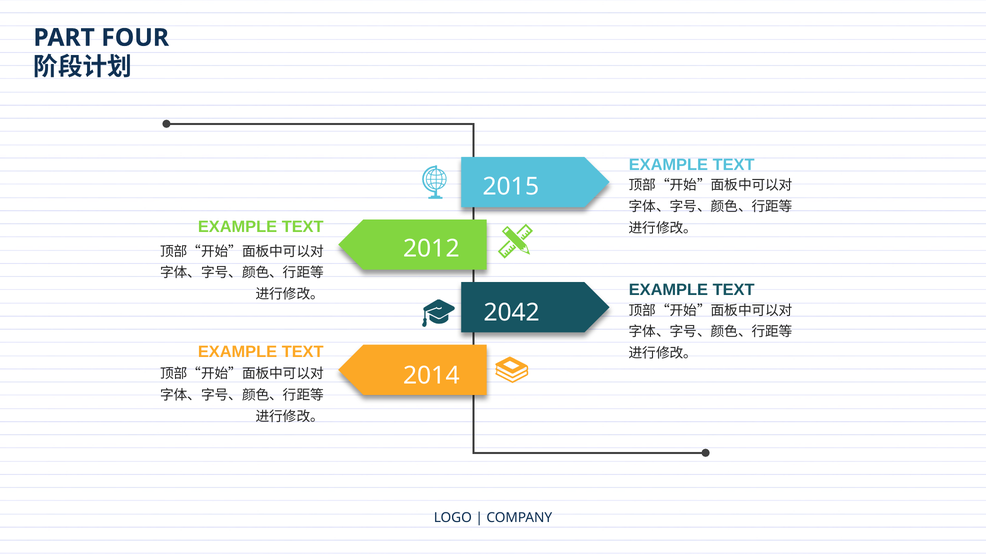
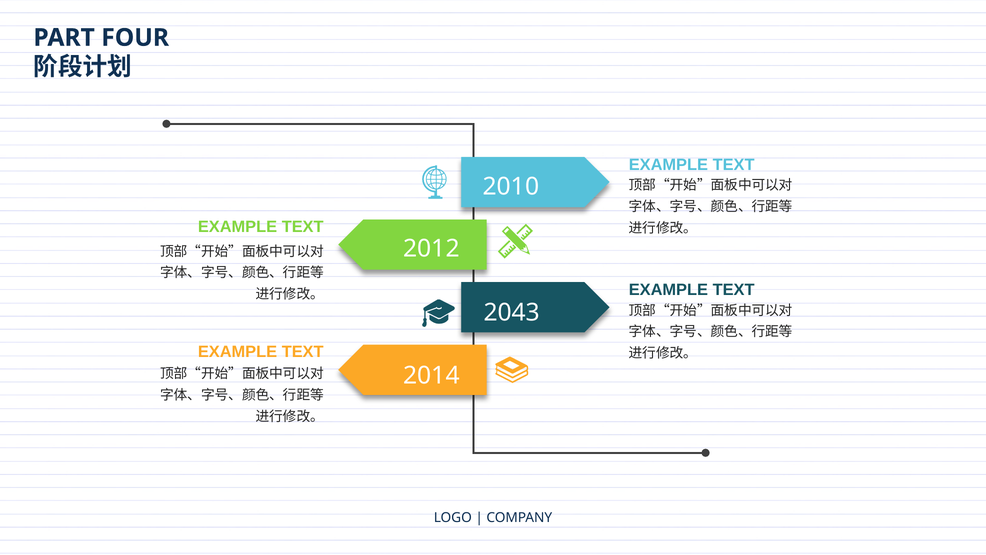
2015: 2015 -> 2010 (511, 187)
2042: 2042 -> 2043 (512, 312)
